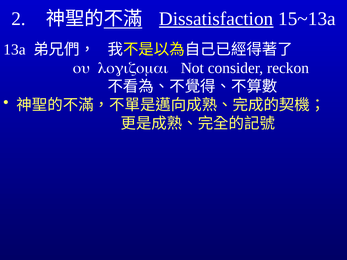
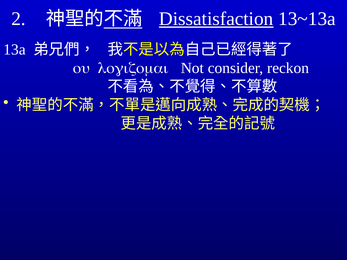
15~13a: 15~13a -> 13~13a (307, 19)
